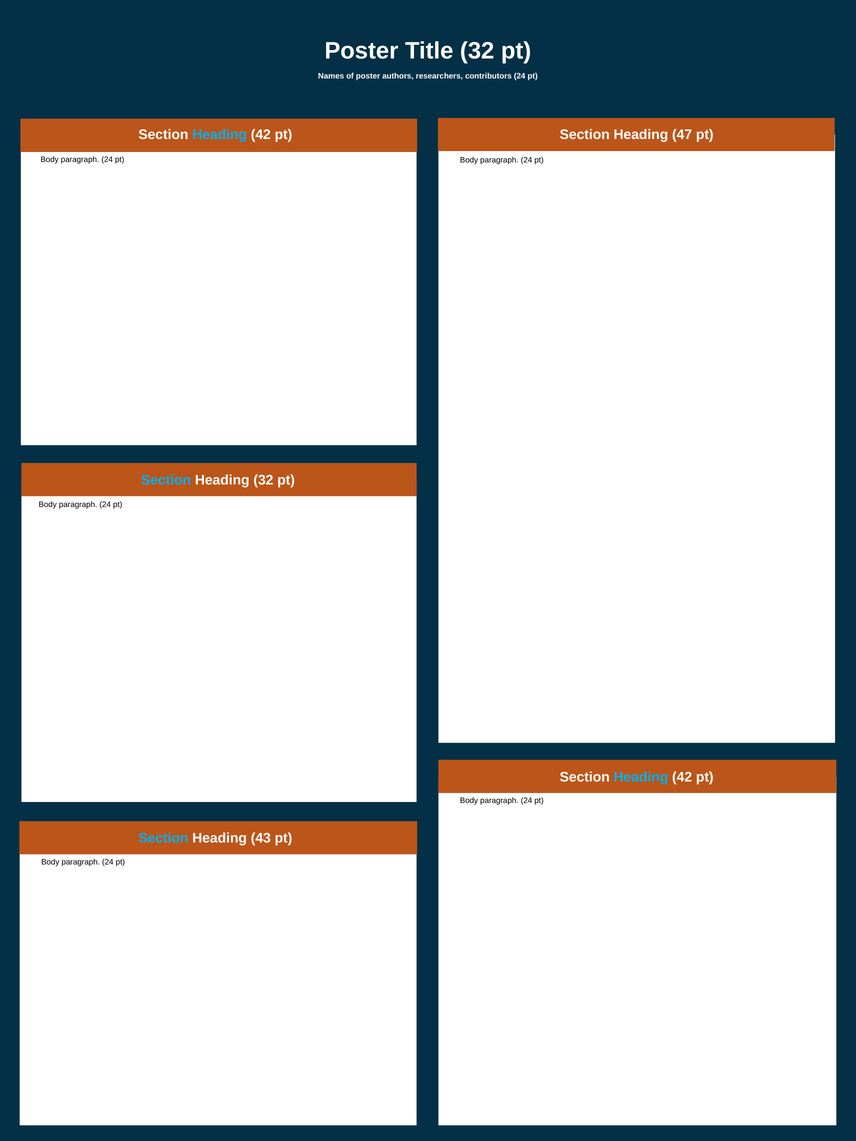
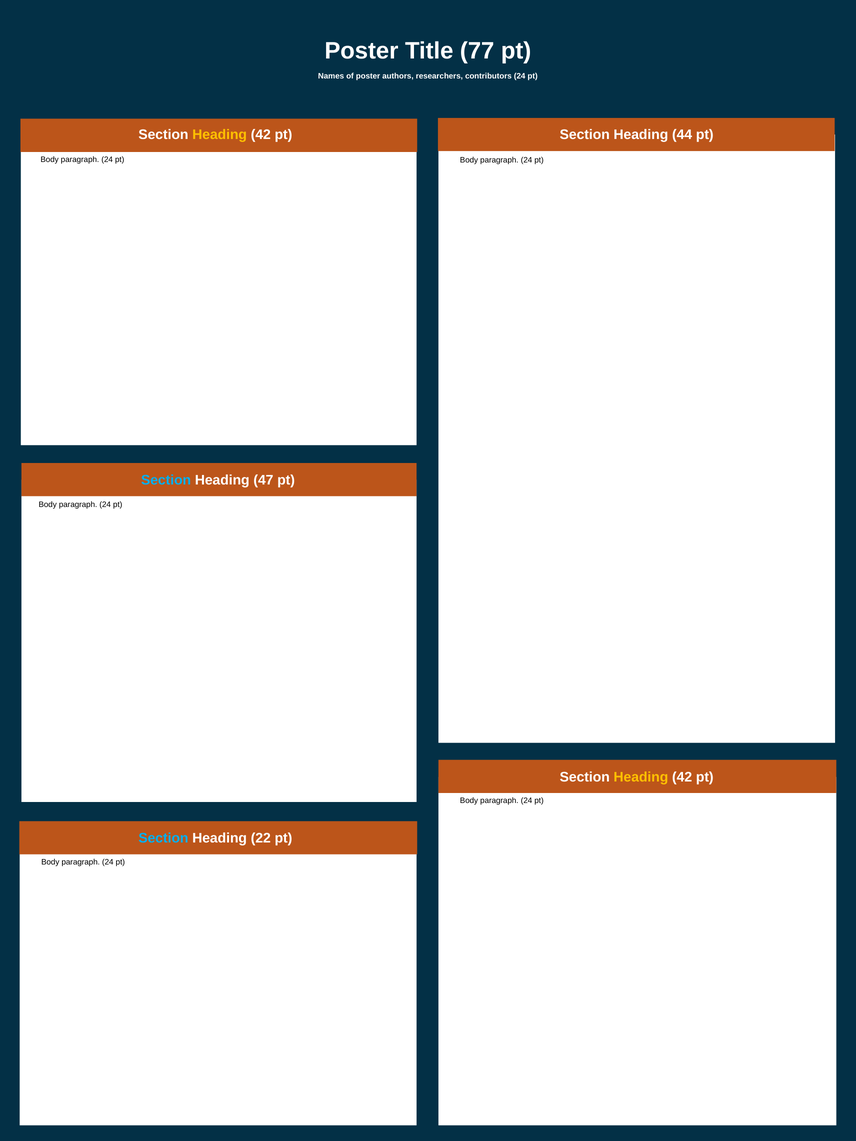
Title 32: 32 -> 77 (477, 51)
Heading colour: light blue -> yellow (220, 135)
47: 47 -> 44 (682, 135)
Heading 32: 32 -> 47 (263, 480)
Heading colour: light blue -> yellow (641, 777)
43: 43 -> 22 (261, 838)
